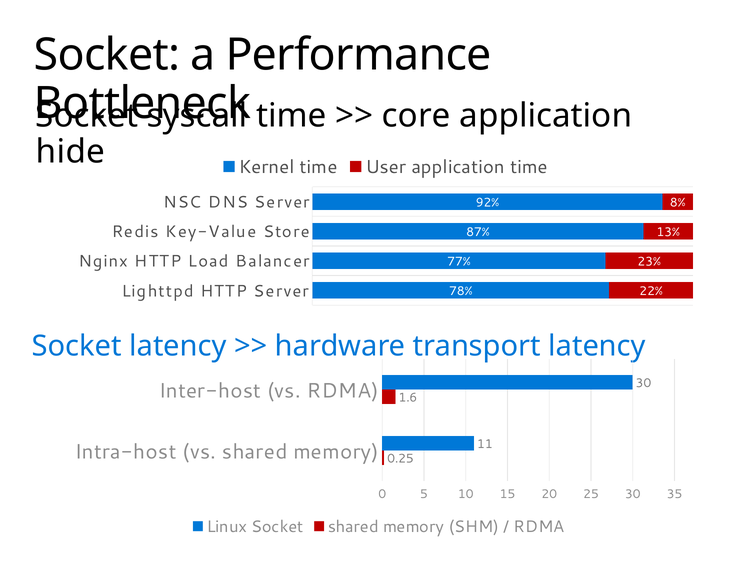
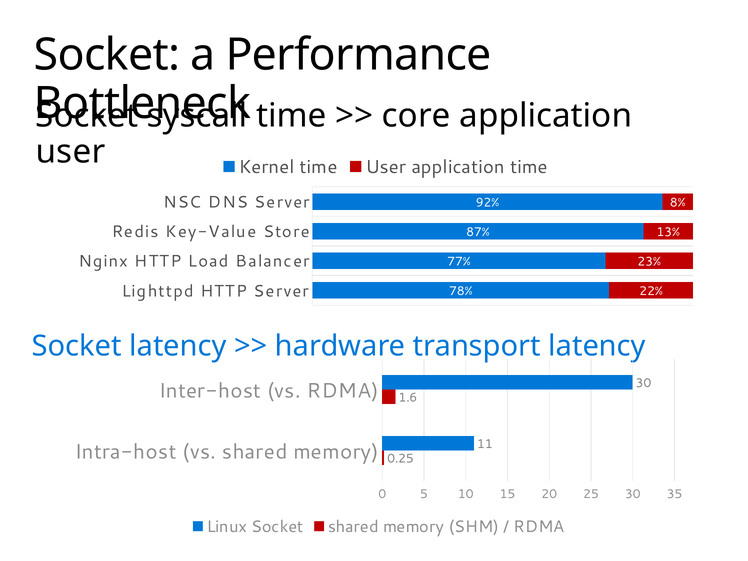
hide: hide -> user (71, 152)
